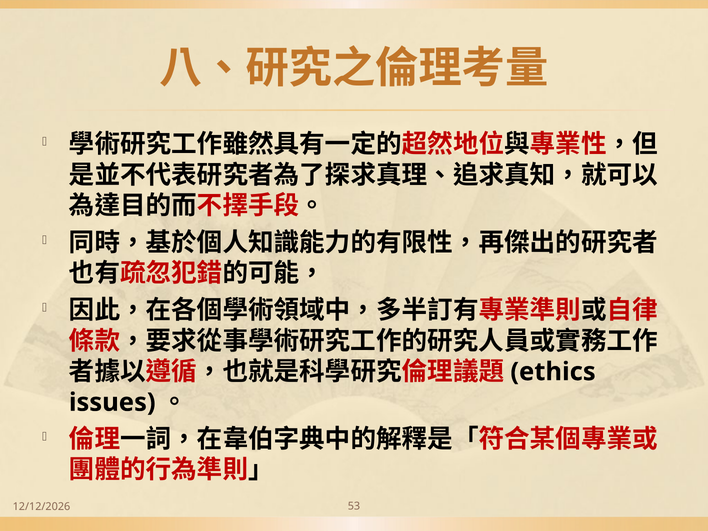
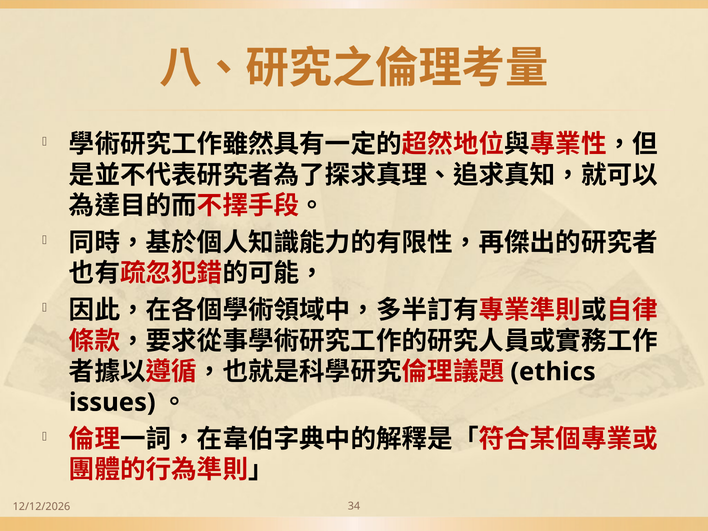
53: 53 -> 34 (354, 506)
